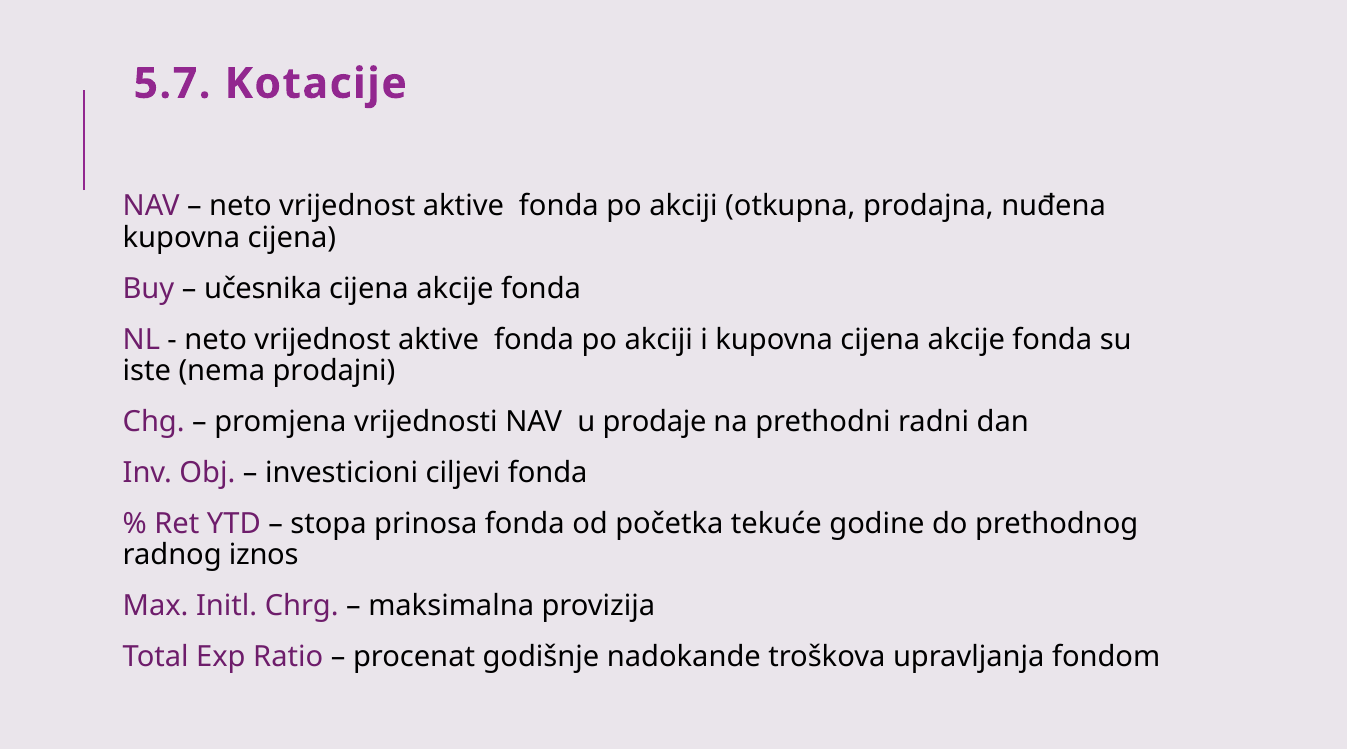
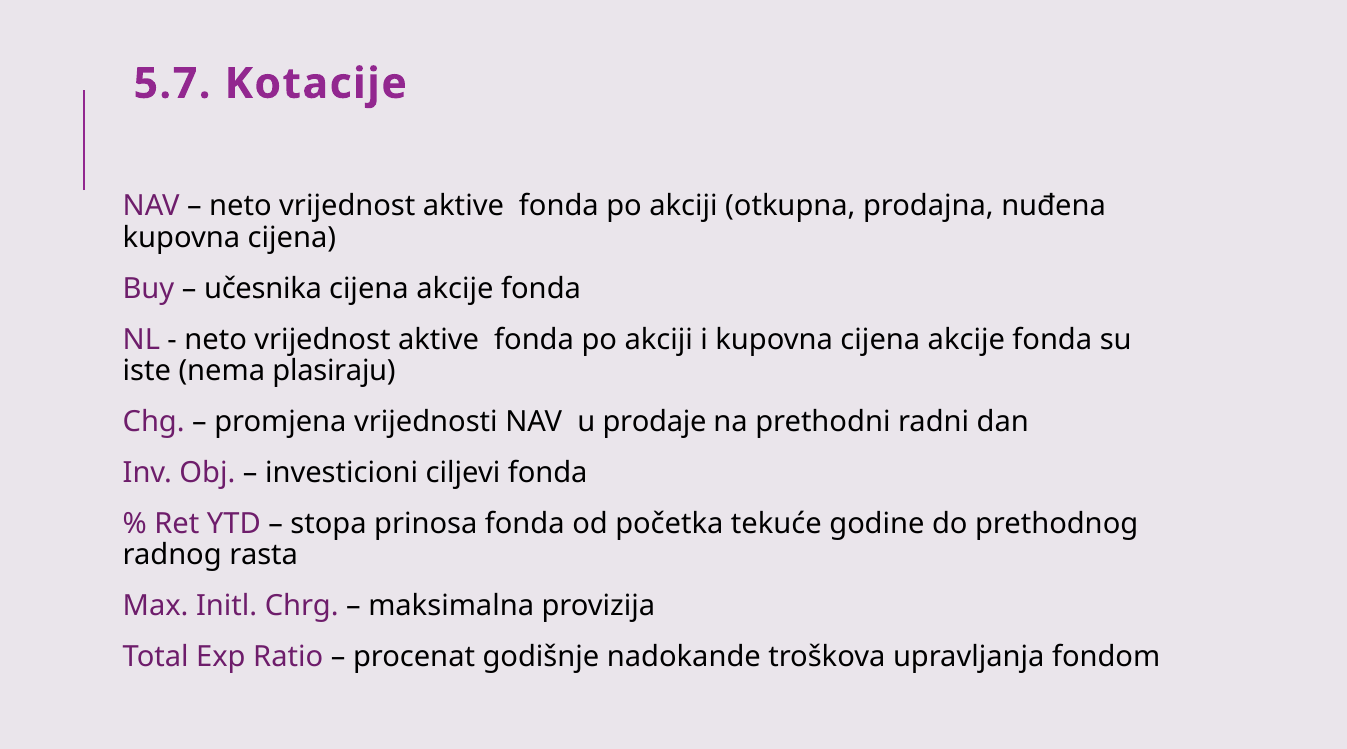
prodajni: prodajni -> plasiraju (334, 371)
iznos: iznos -> rasta (264, 555)
